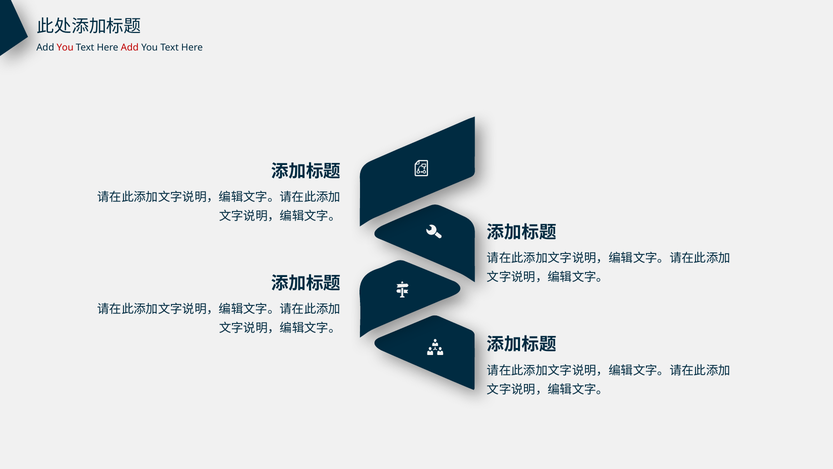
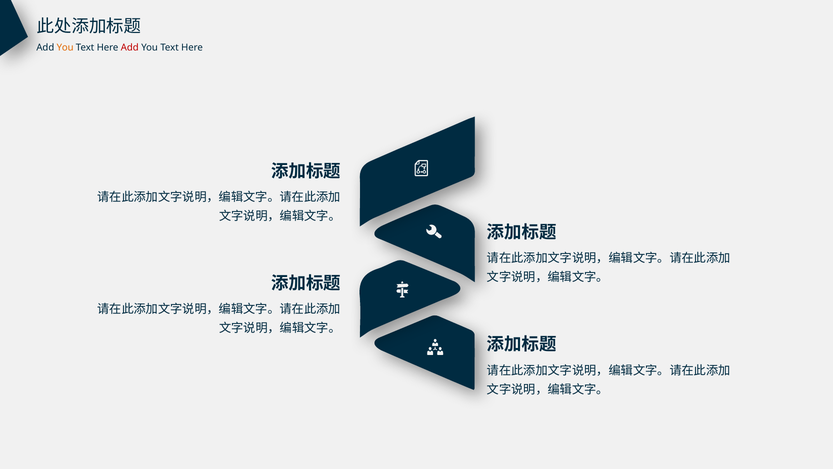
You colour: red -> orange (65, 48)
